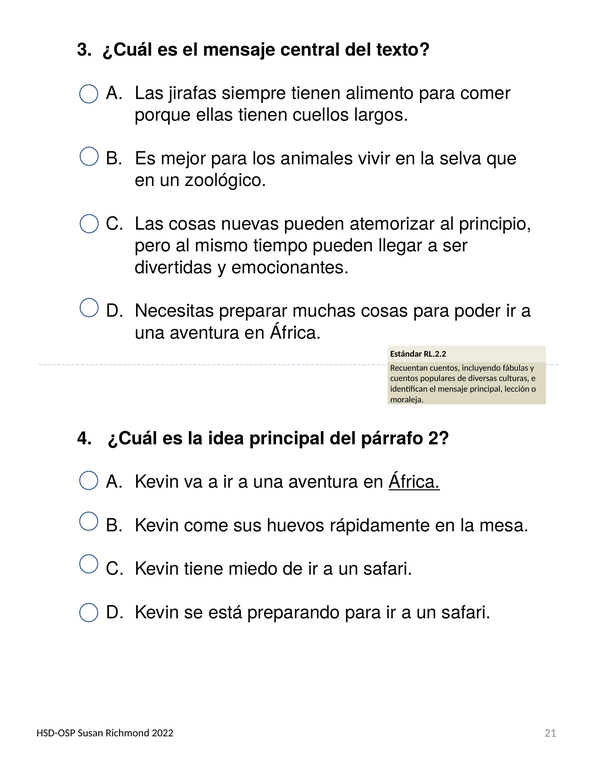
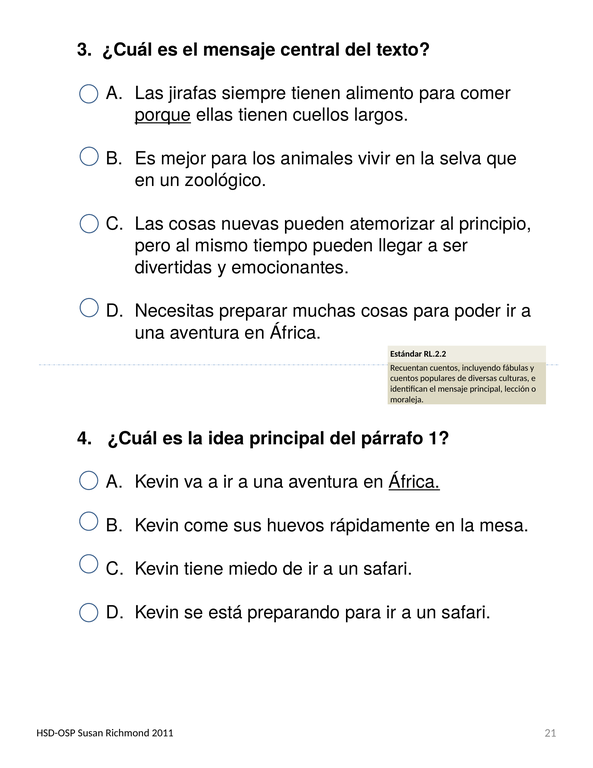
porque underline: none -> present (163, 115)
2: 2 -> 1 (439, 438)
2022: 2022 -> 2011 (163, 732)
